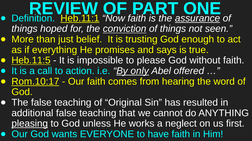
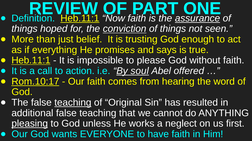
Heb.11:5: Heb.11:5 -> Heb.11:1 (31, 61)
only: only -> soul (140, 71)
teaching underline: none -> present (73, 103)
